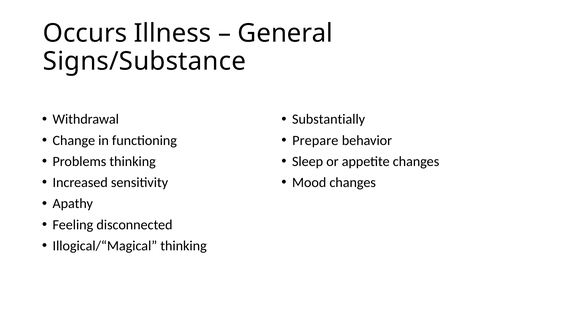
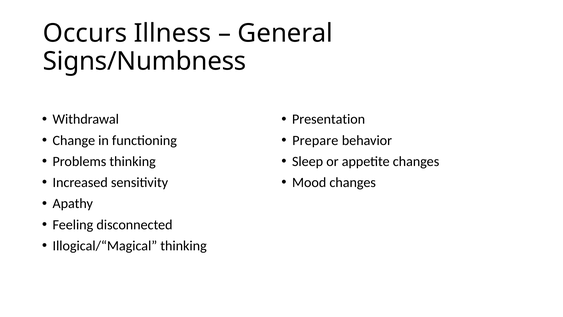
Signs/Substance: Signs/Substance -> Signs/Numbness (145, 61)
Substantially: Substantially -> Presentation (329, 119)
